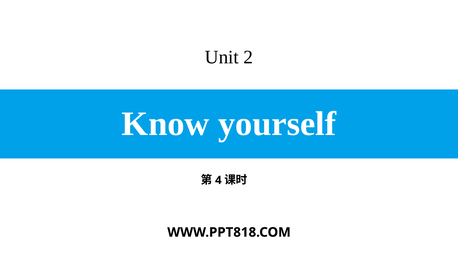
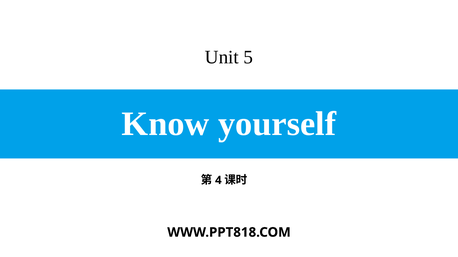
2: 2 -> 5 (248, 57)
